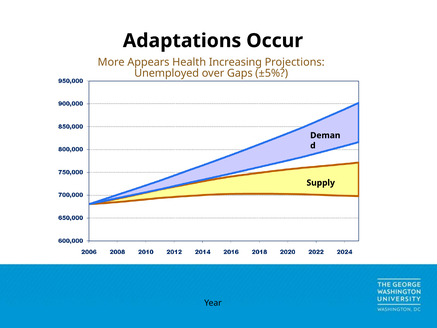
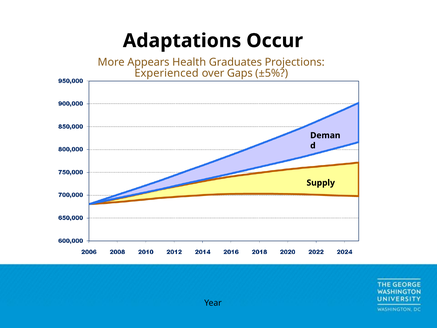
Increasing: Increasing -> Graduates (235, 62)
Unemployed: Unemployed -> Experienced (167, 73)
